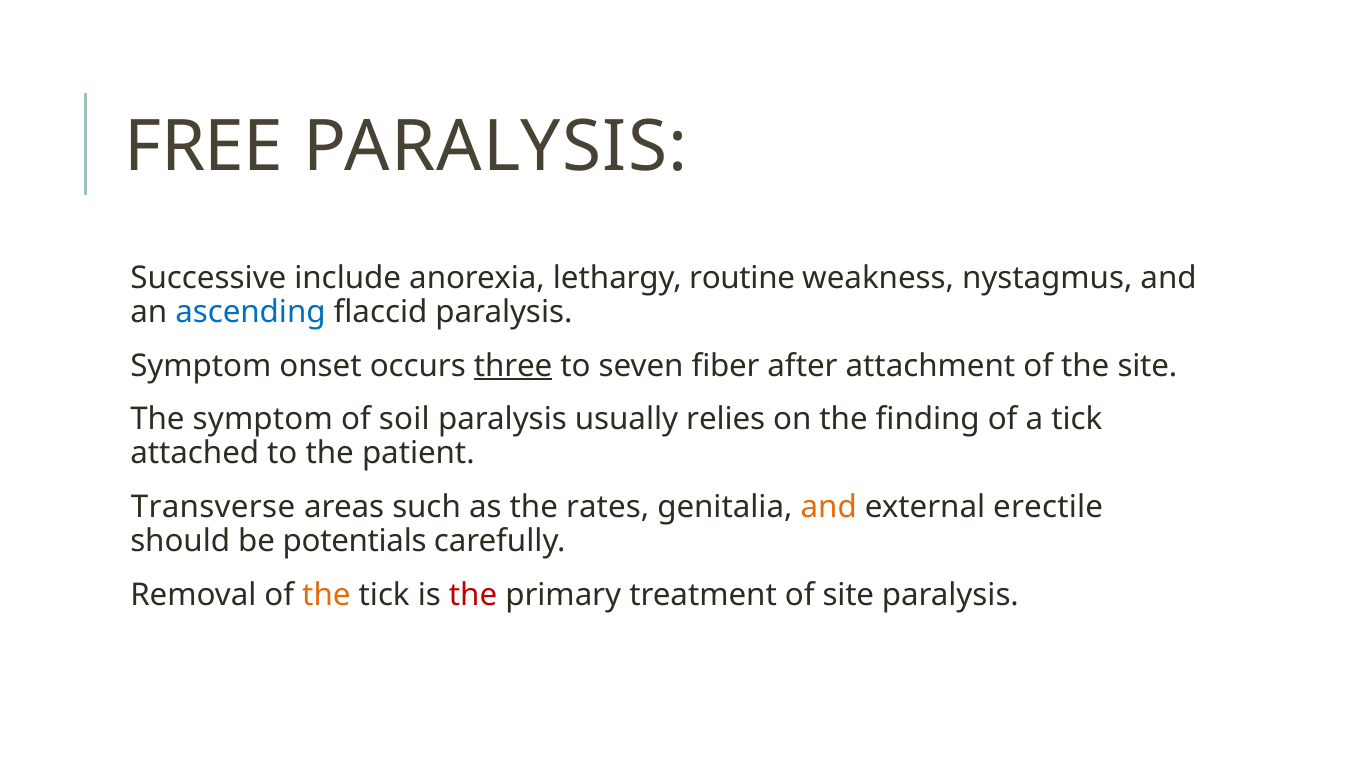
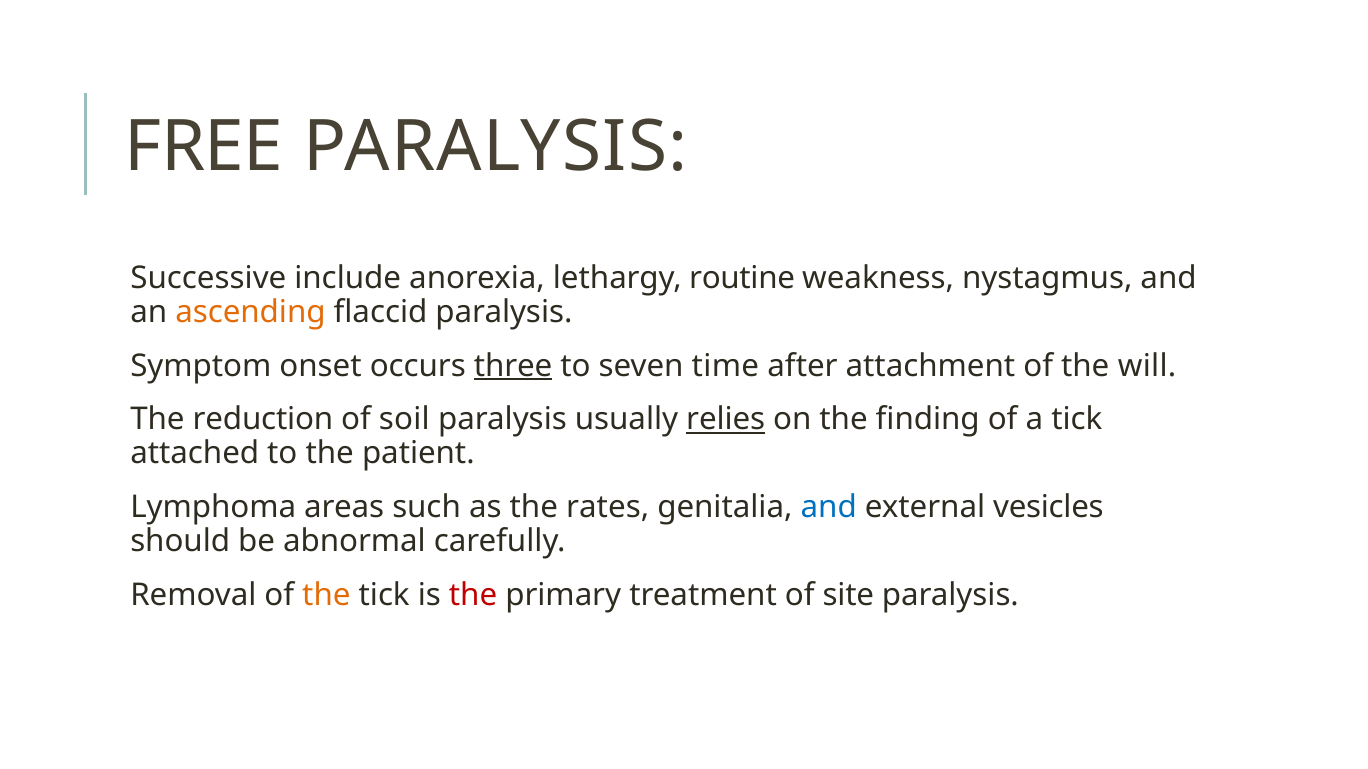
ascending colour: blue -> orange (250, 312)
fiber: fiber -> time (725, 366)
the site: site -> will (1147, 366)
The symptom: symptom -> reduction (263, 420)
relies underline: none -> present (726, 420)
Transverse: Transverse -> Lymphoma (213, 507)
and colour: orange -> blue (829, 507)
erectile: erectile -> vesicles (1048, 507)
potentials: potentials -> abnormal (354, 541)
